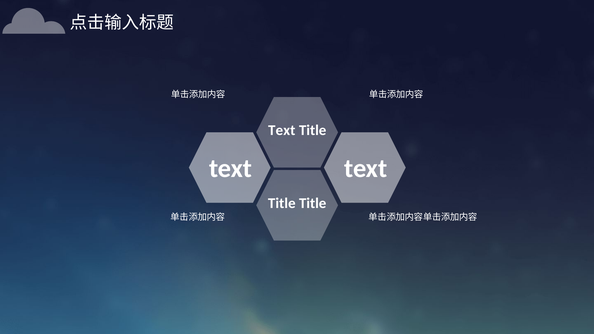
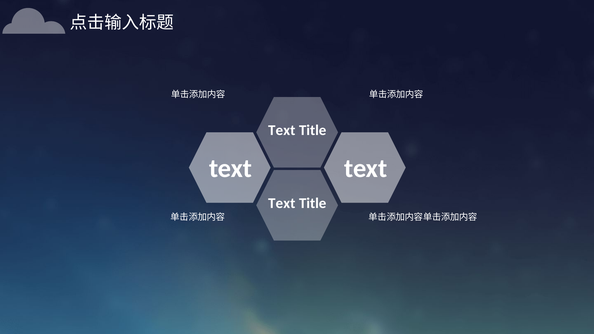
Title: Title -> Text (282, 203)
